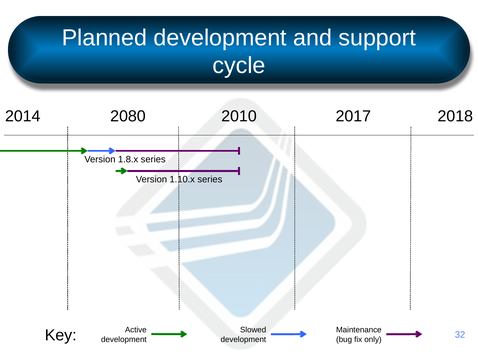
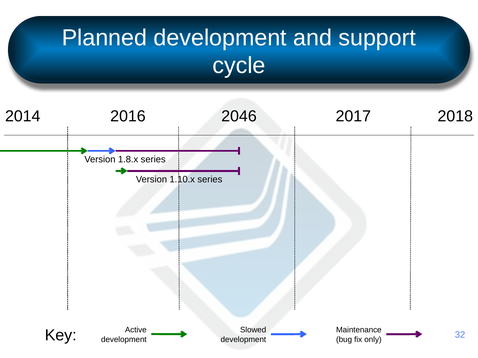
2080: 2080 -> 2016 (128, 117)
2010: 2010 -> 2046 (239, 117)
